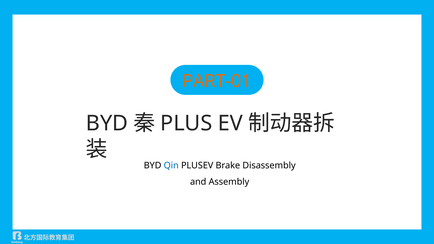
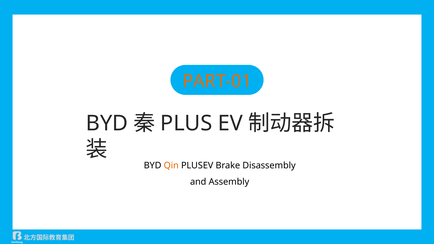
Qin colour: blue -> orange (171, 166)
